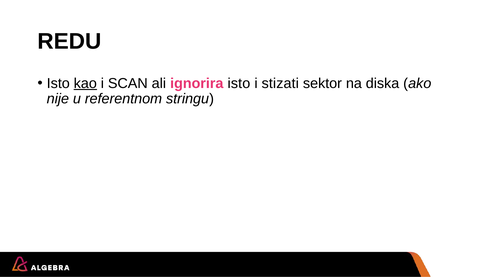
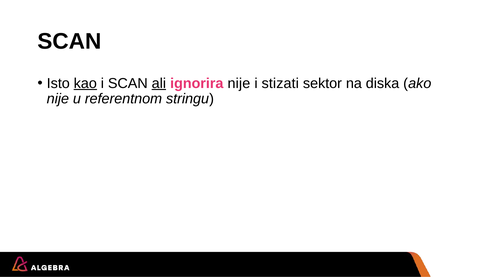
REDU: REDU -> SCAN (69, 41)
ali underline: none -> present (159, 83)
ignorira isto: isto -> nije (239, 83)
